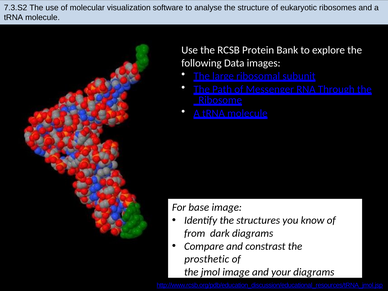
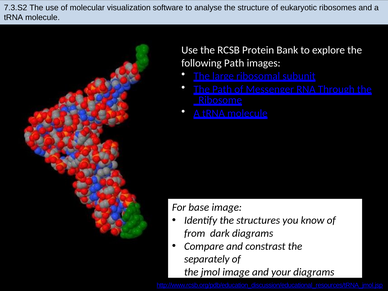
following Data: Data -> Path (234, 63)
prosthetic: prosthetic -> separately (207, 259)
